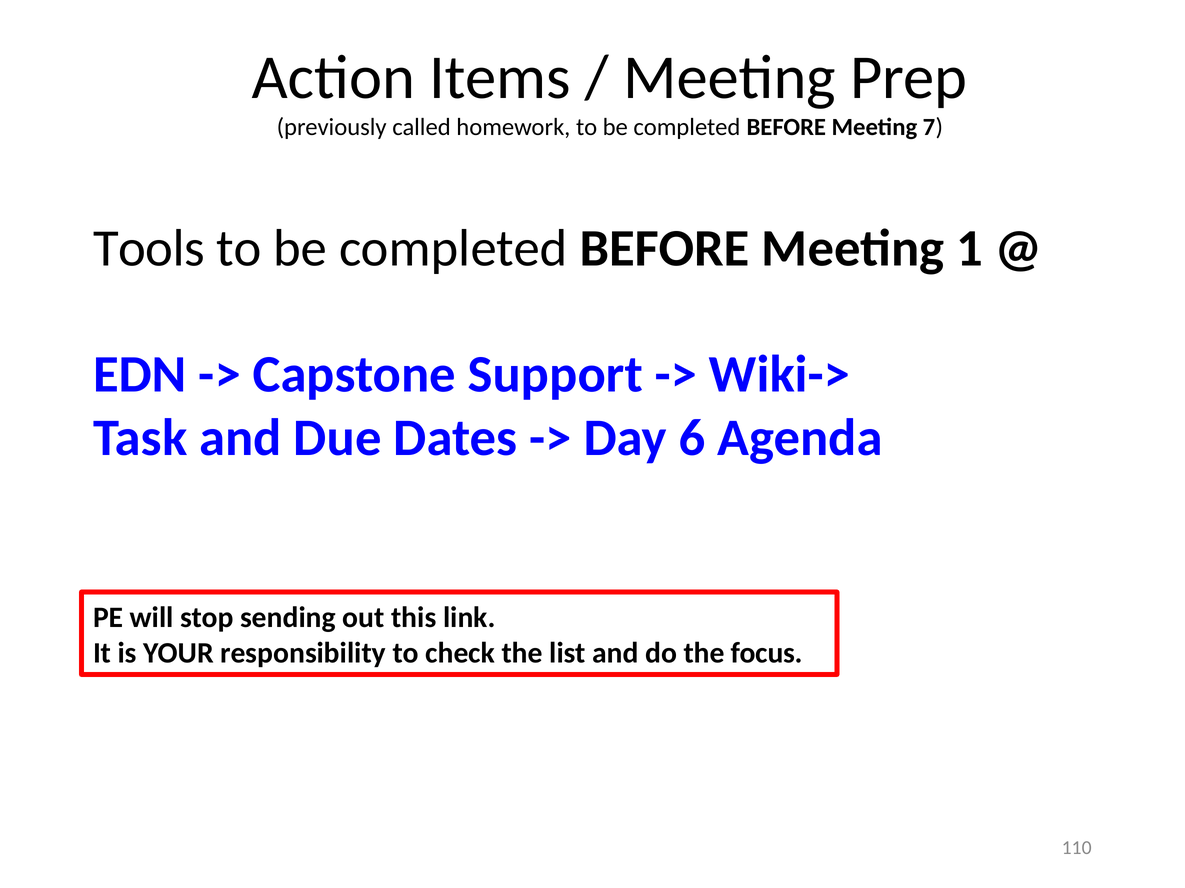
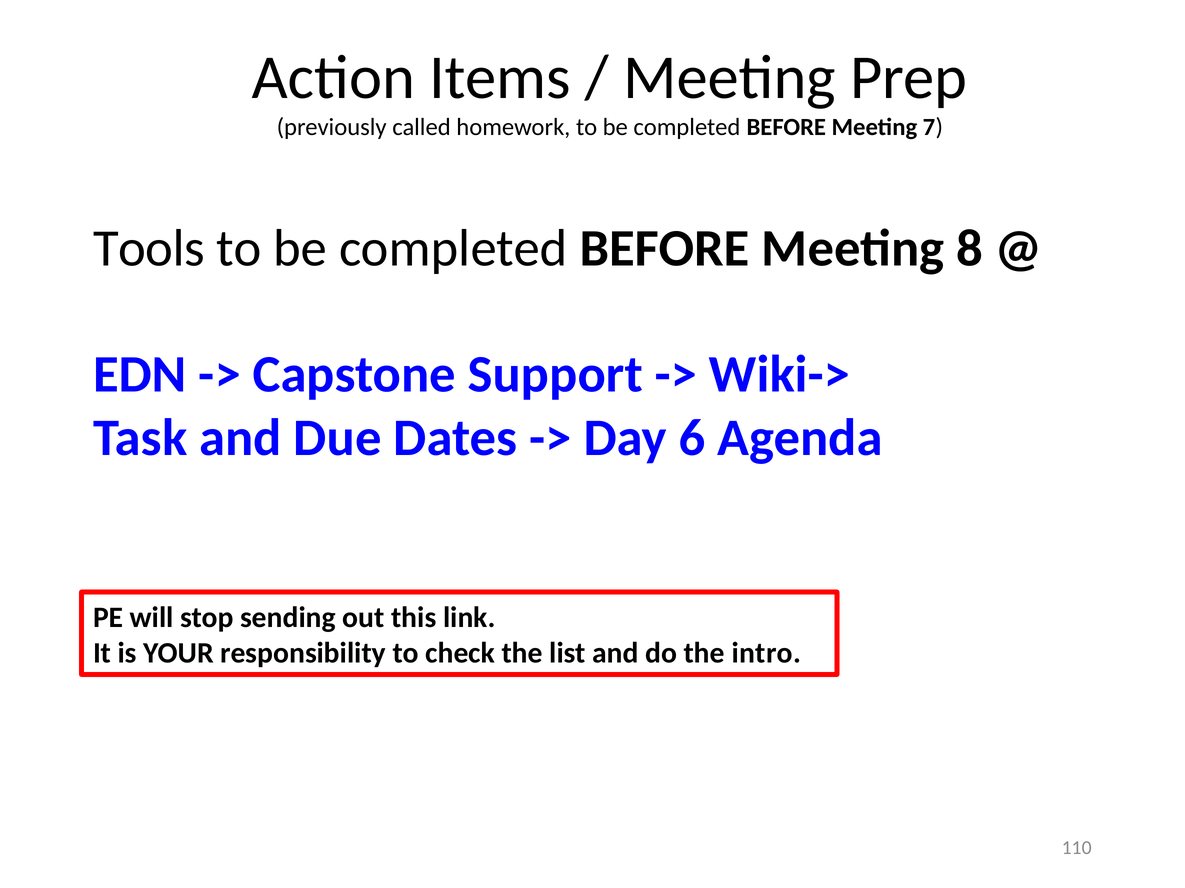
1: 1 -> 8 (970, 248)
focus: focus -> intro (766, 654)
